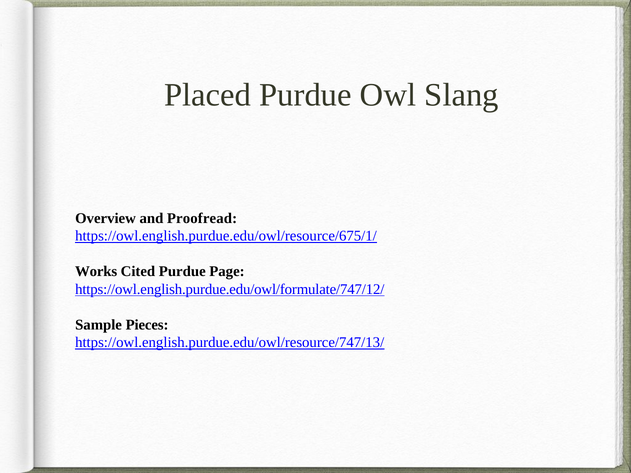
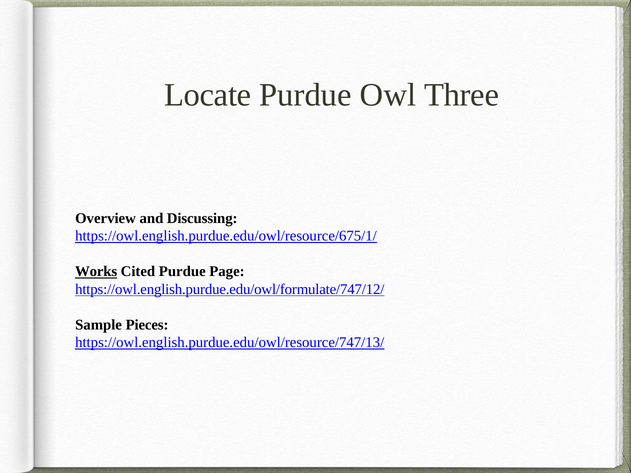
Placed: Placed -> Locate (208, 95)
Slang: Slang -> Three (462, 95)
Proofread: Proofread -> Discussing (202, 218)
Works underline: none -> present (96, 272)
